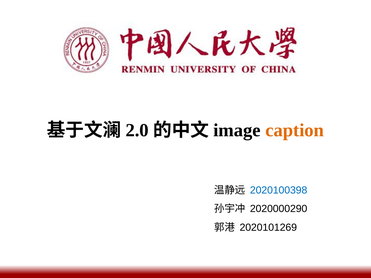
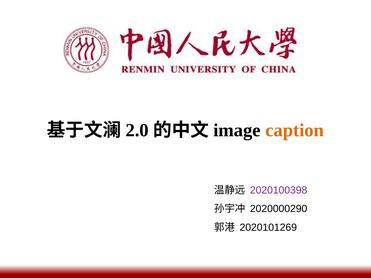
2020100398 colour: blue -> purple (279, 190)
